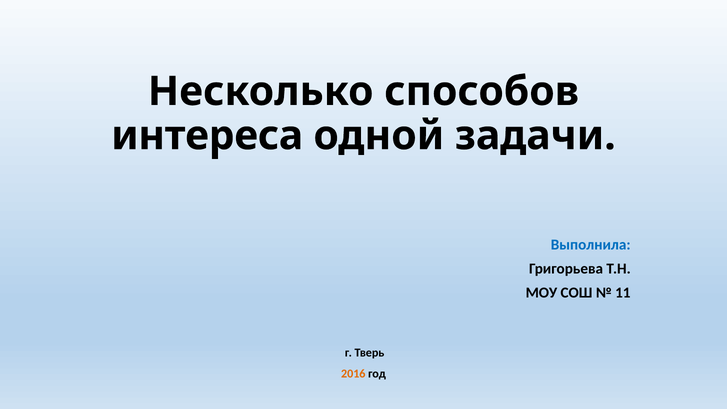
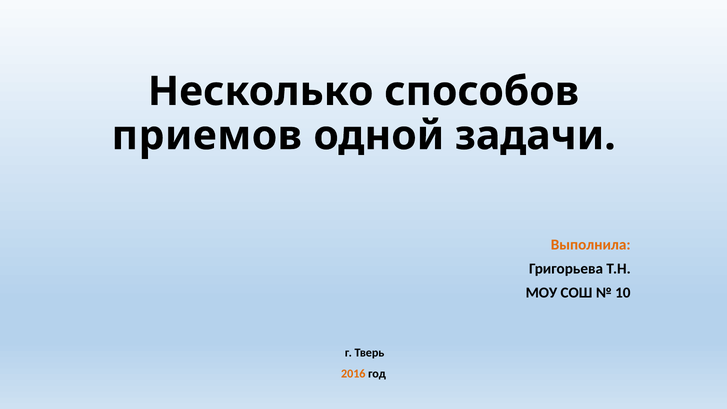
интереса: интереса -> приемов (207, 136)
Выполнила colour: blue -> orange (591, 245)
11: 11 -> 10 (623, 293)
